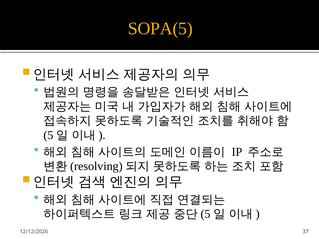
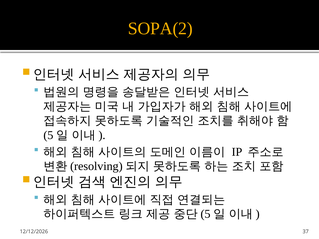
SOPA(5: SOPA(5 -> SOPA(2 (160, 29)
